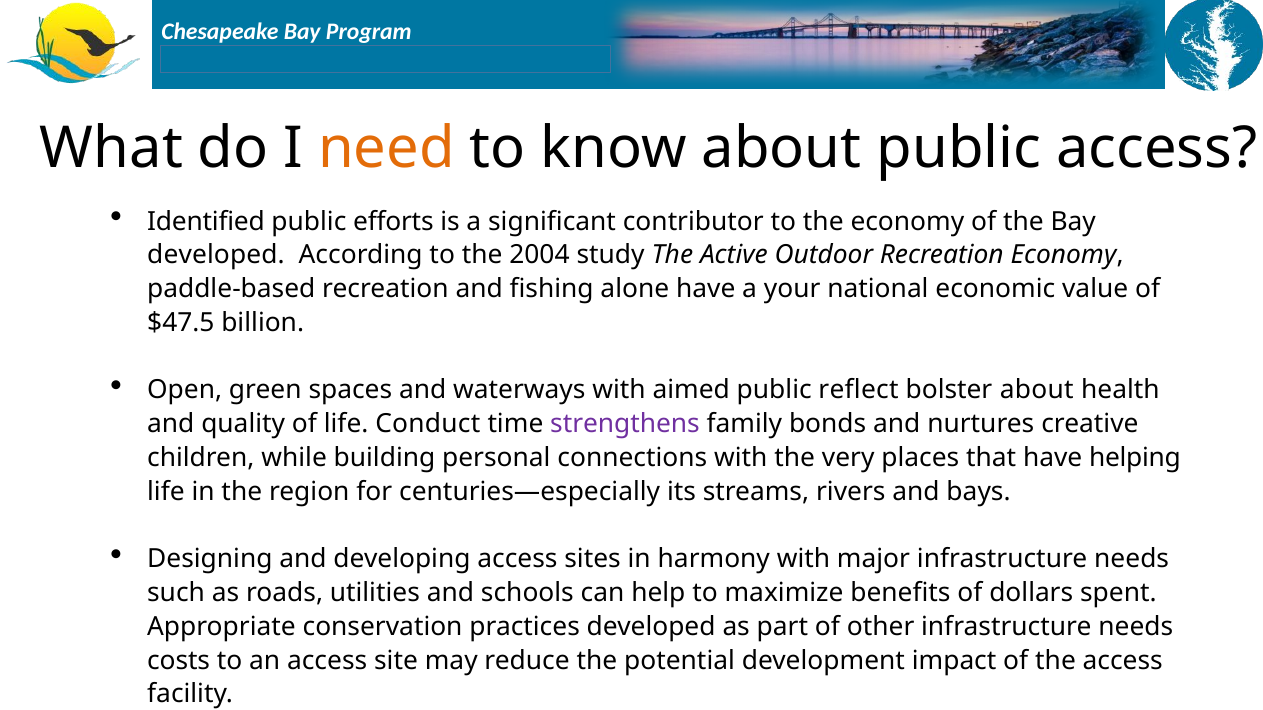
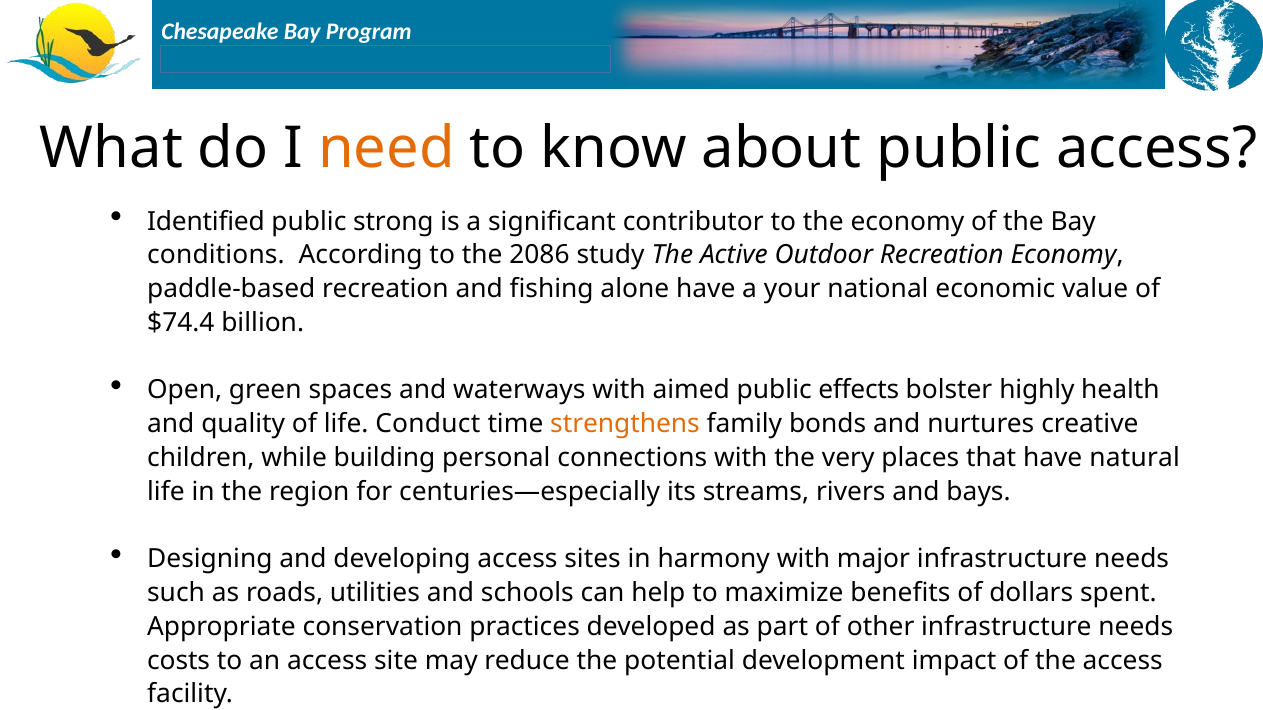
efforts: efforts -> strong (393, 222)
developed: developed -> conditions (216, 255)
2004: 2004 -> 2086 (539, 255)
$47.5: $47.5 -> $74.4 (181, 323)
reflect: reflect -> effects (859, 390)
bolster about: about -> highly (1037, 390)
strengthens colour: purple -> orange (625, 424)
helping: helping -> natural (1135, 458)
